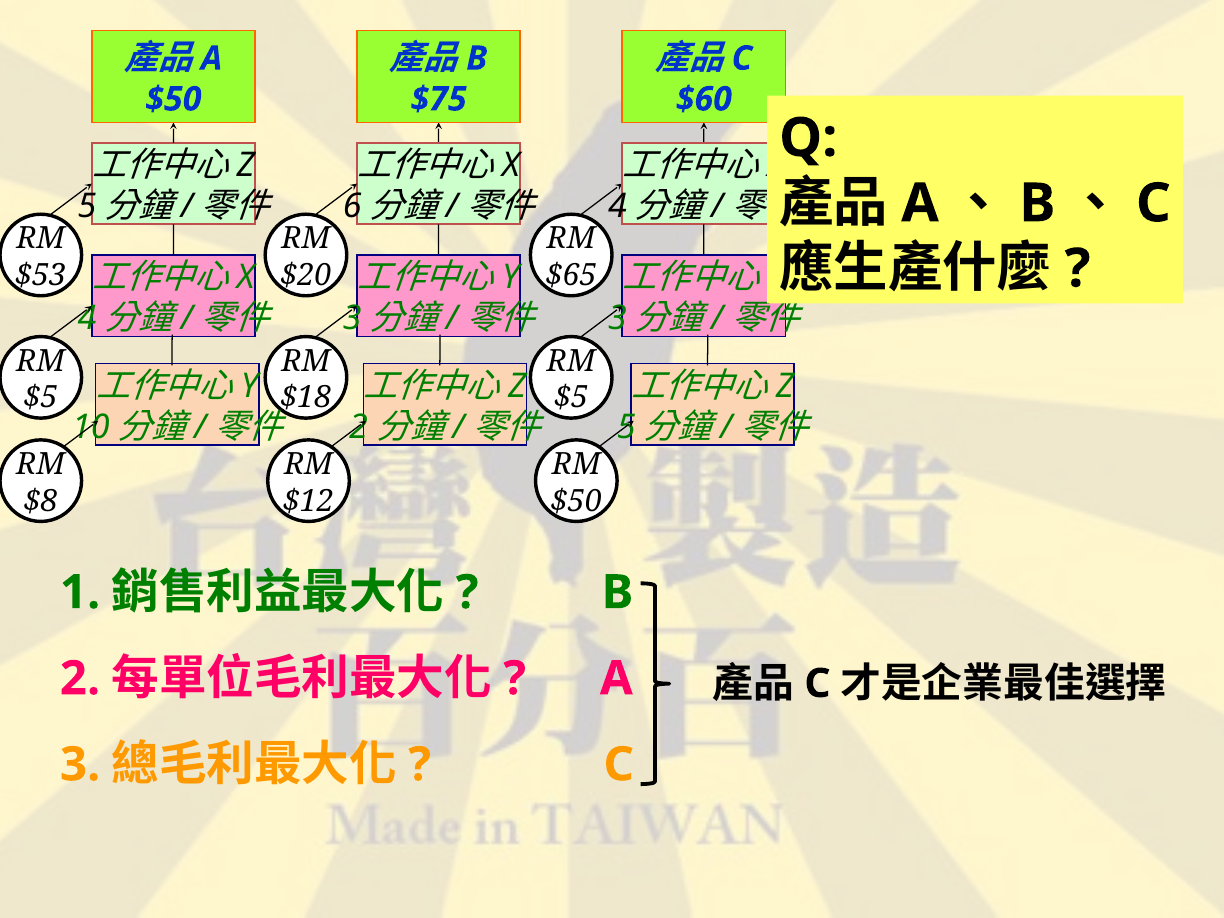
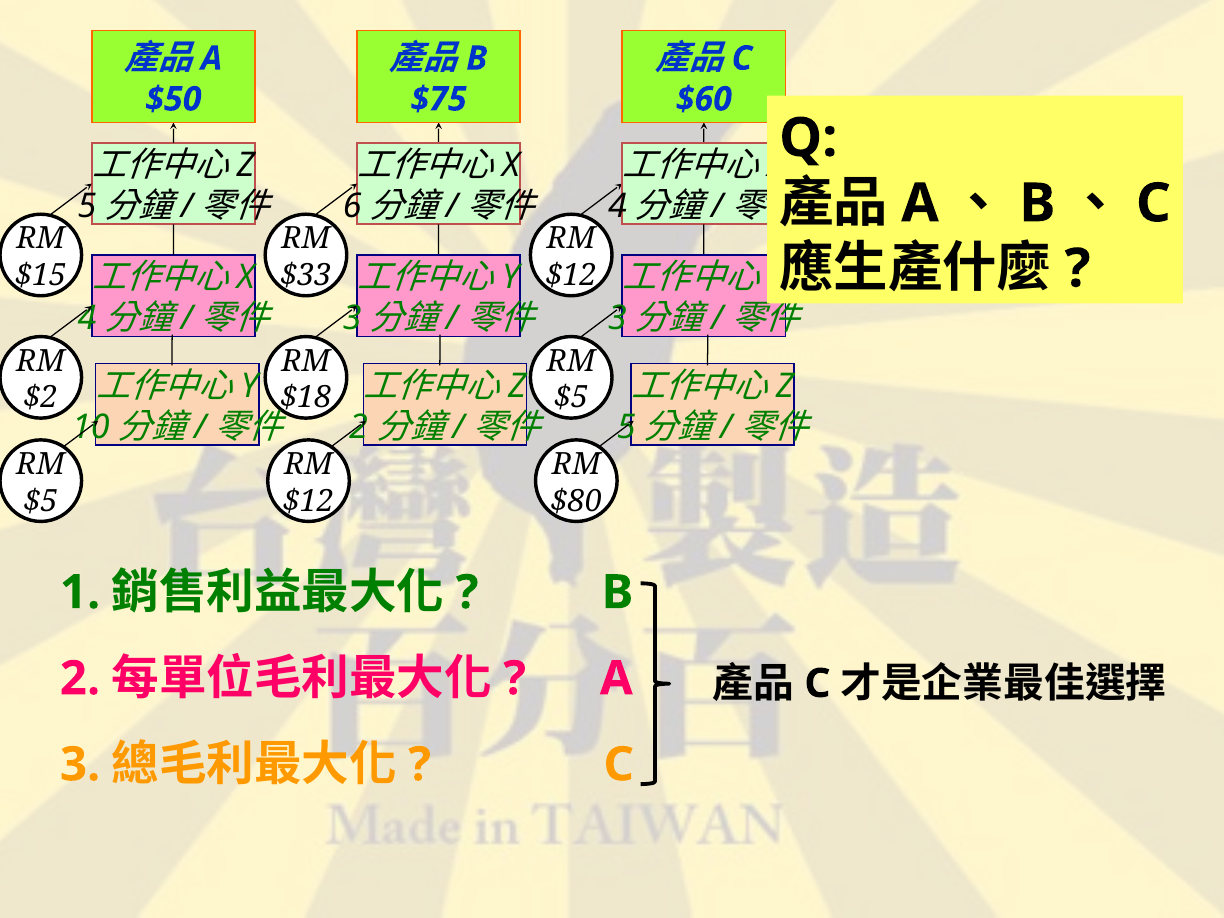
$53: $53 -> $15 (41, 275)
$20: $20 -> $33 (306, 275)
$65: $65 -> $12 (571, 275)
$5: $5 -> $2 (41, 398)
$8: $8 -> $5 (41, 501)
$50: $50 -> $80 (576, 501)
